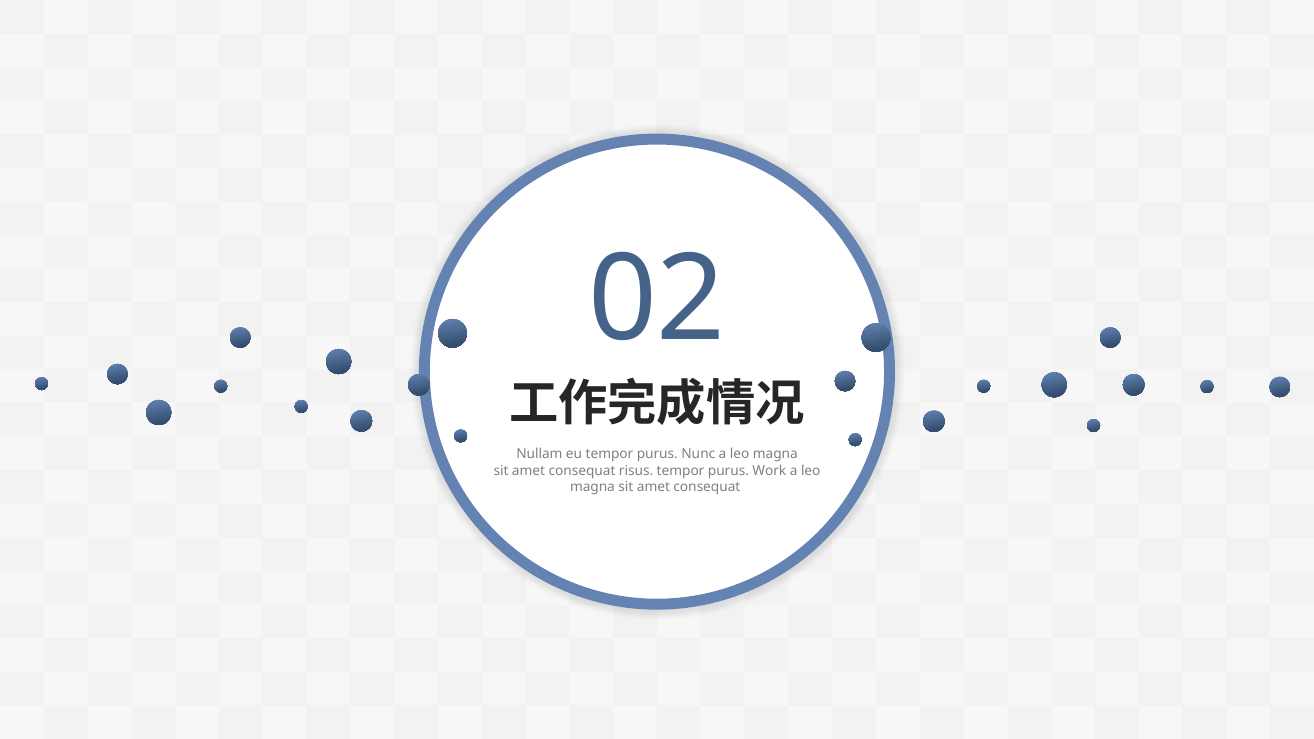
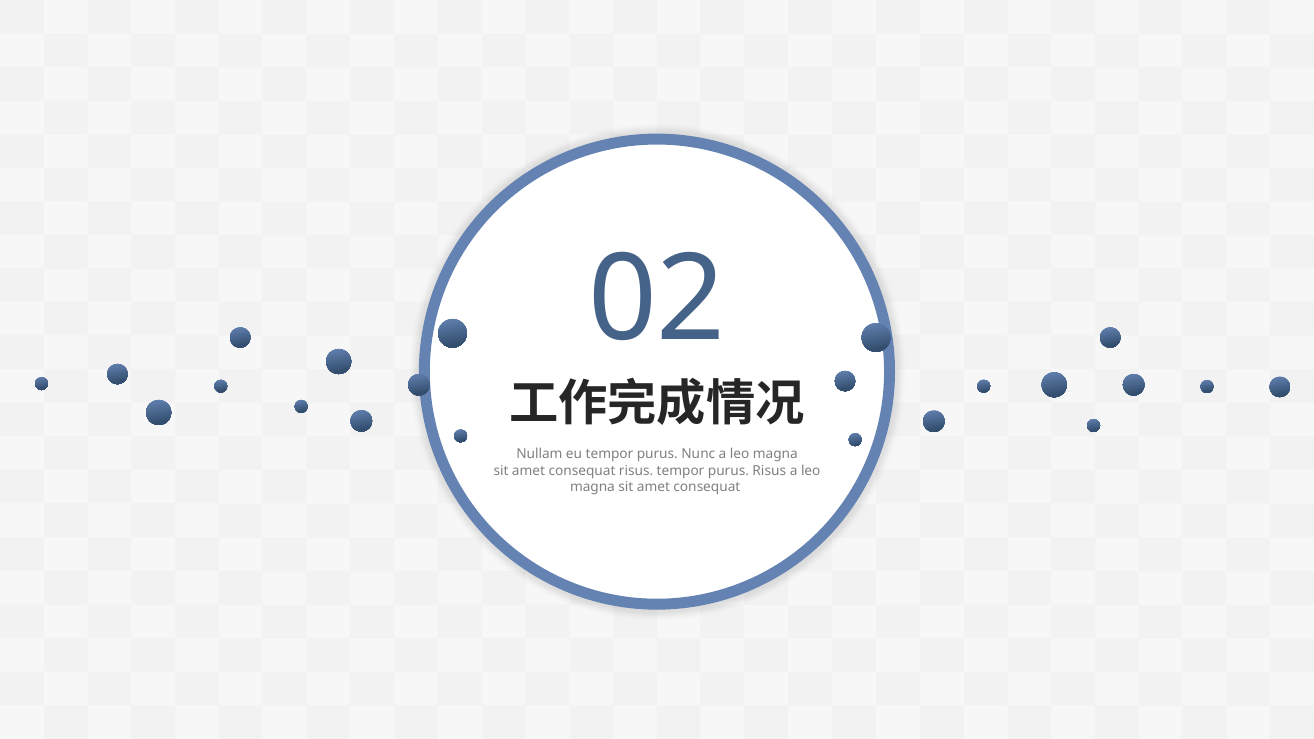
purus Work: Work -> Risus (769, 471)
